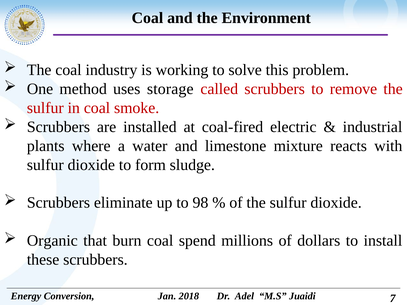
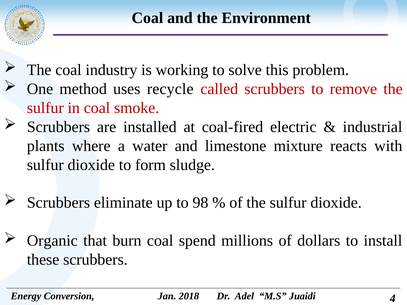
storage: storage -> recycle (170, 89)
7: 7 -> 4 (393, 299)
